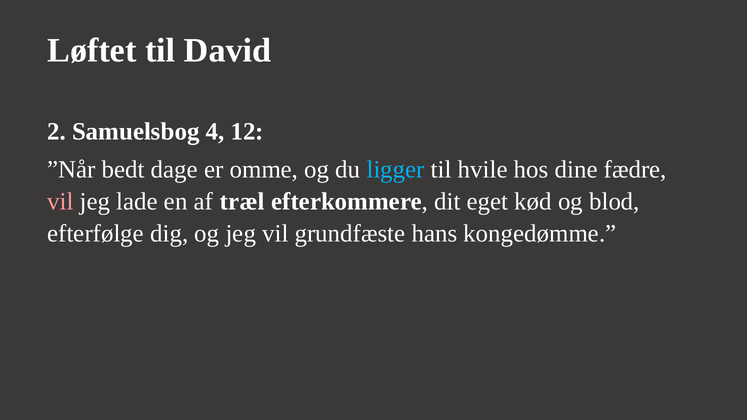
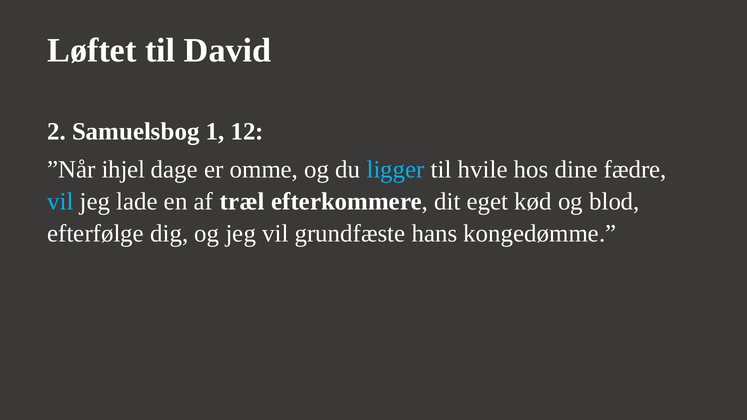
4: 4 -> 1 (215, 132)
bedt: bedt -> ihjel (123, 170)
vil colour: pink -> light blue (60, 202)
